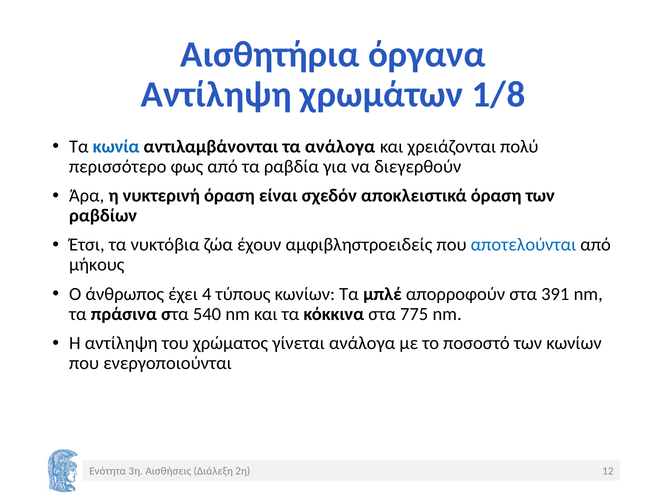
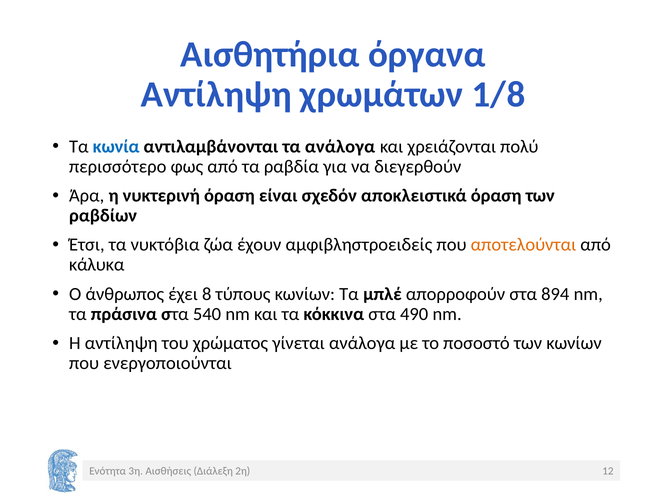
αποτελούνται colour: blue -> orange (523, 245)
μήκους: μήκους -> κάλυκα (97, 265)
4: 4 -> 8 (207, 294)
391: 391 -> 894 (555, 294)
775: 775 -> 490 (414, 314)
